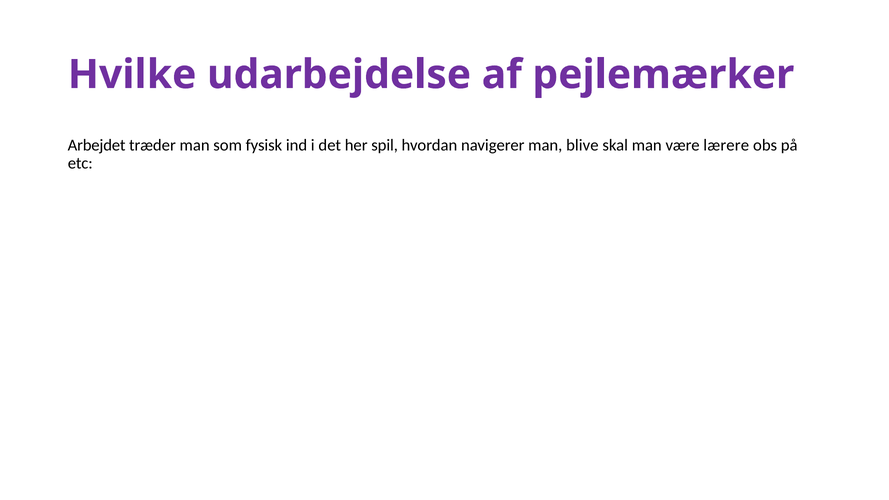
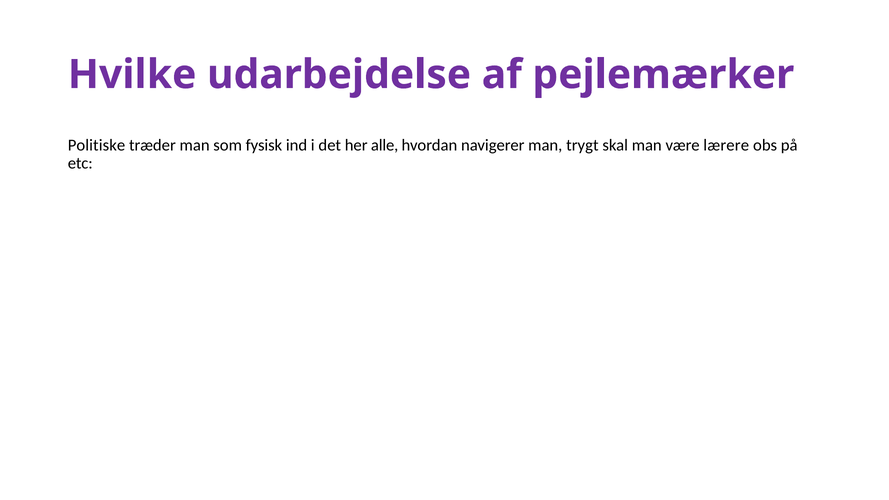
Arbejdet: Arbejdet -> Politiske (96, 145)
spil: spil -> alle (385, 145)
blive: blive -> trygt (582, 145)
